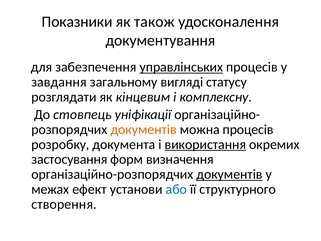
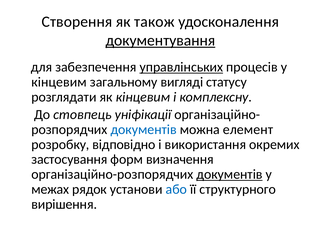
Показники: Показники -> Створення (77, 22)
документування underline: none -> present (160, 40)
завдання: завдання -> кінцевим (59, 82)
документів colour: orange -> blue (144, 129)
можна процесів: процесів -> елемент (248, 129)
документа: документа -> відповідно (124, 144)
використання underline: present -> none (205, 144)
ефект: ефект -> рядок (90, 189)
створення: створення -> вирішення (64, 204)
